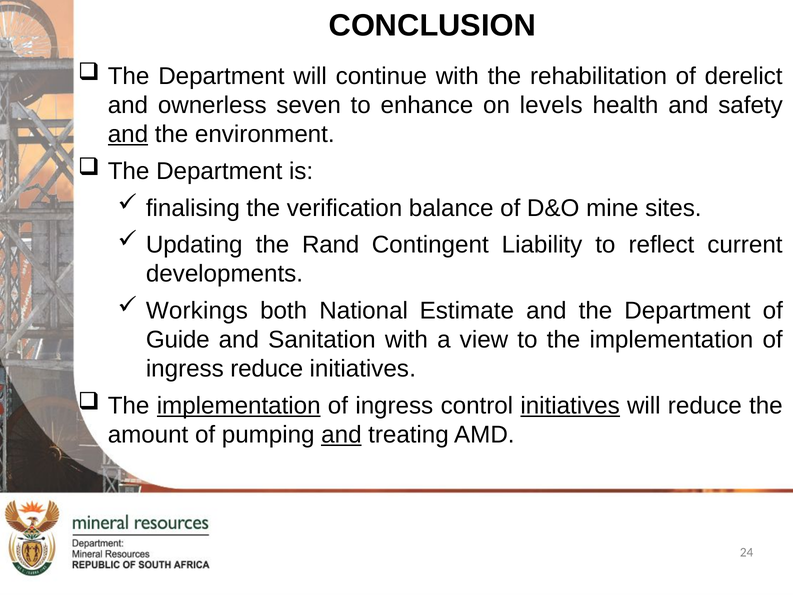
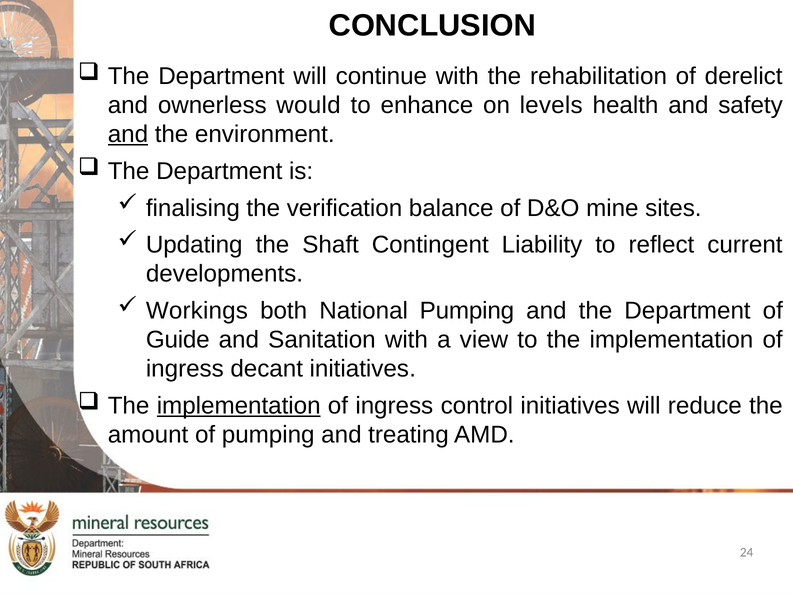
seven: seven -> would (308, 105)
Rand: Rand -> Shaft (331, 245)
National Estimate: Estimate -> Pumping (467, 311)
ingress reduce: reduce -> decant (267, 369)
initiatives underline: present -> none (570, 405)
and underline: present -> none (341, 435)
